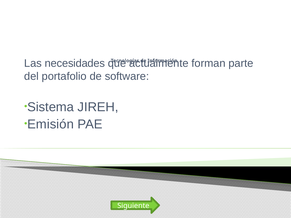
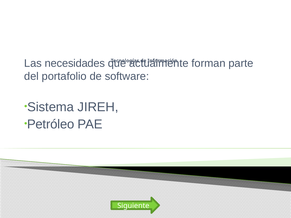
Emisión: Emisión -> Petróleo (51, 124)
